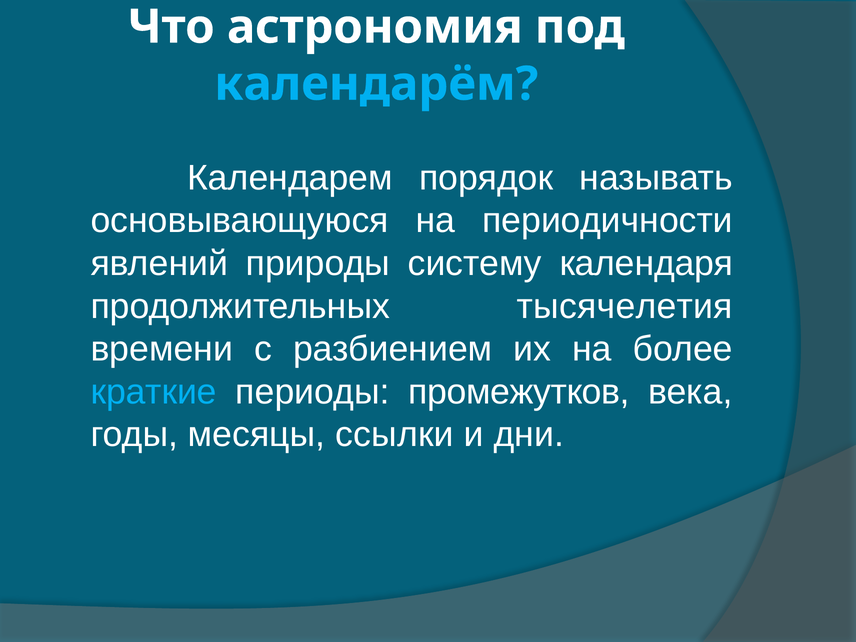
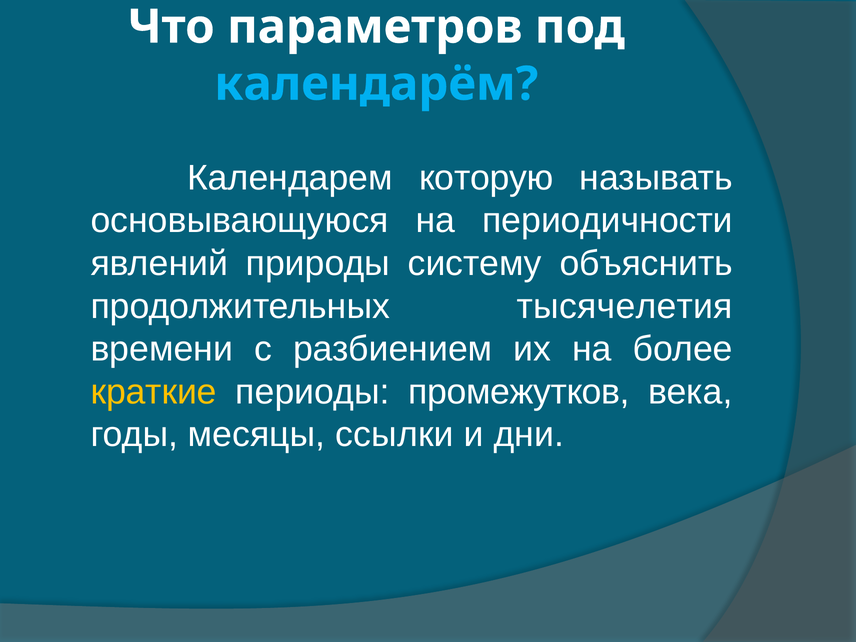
астрономия: астрономия -> параметров (375, 27)
порядок: порядок -> которую (486, 178)
календаря: календаря -> объяснить (646, 264)
краткие colour: light blue -> yellow (154, 392)
